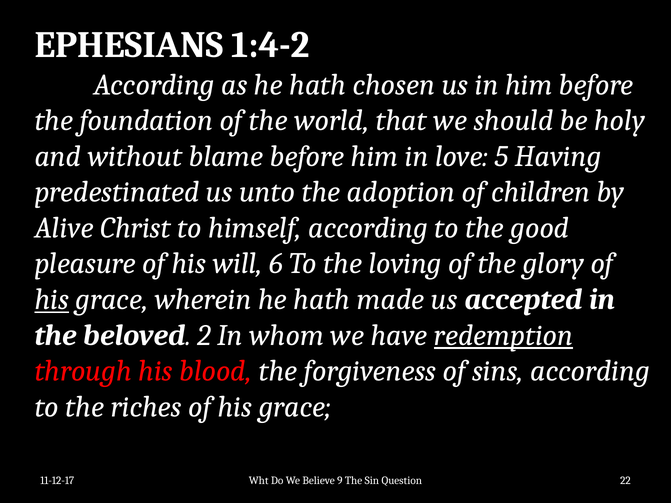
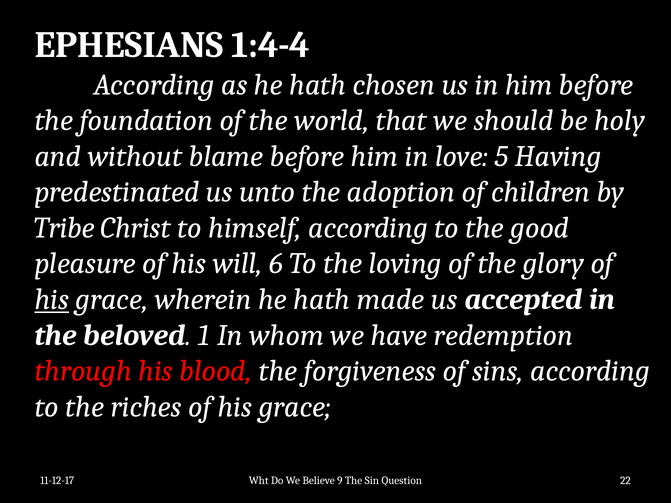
1:4-2: 1:4-2 -> 1:4-4 (271, 45)
Alive: Alive -> Tribe (64, 228)
2: 2 -> 1 (204, 335)
redemption underline: present -> none (504, 335)
